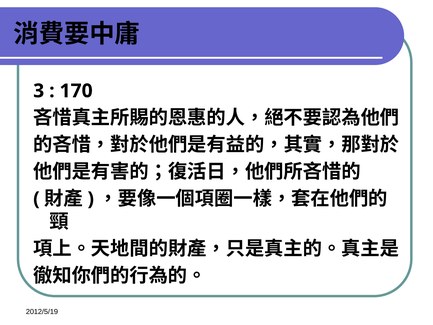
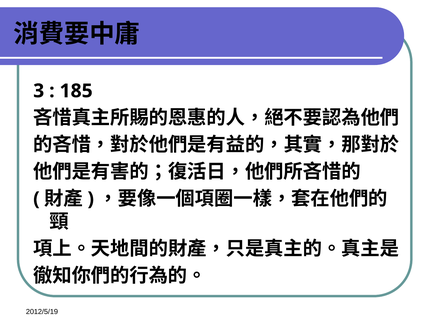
170: 170 -> 185 (76, 91)
